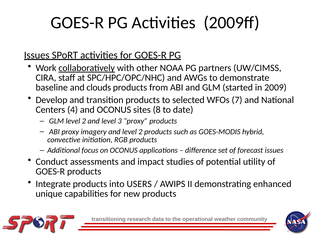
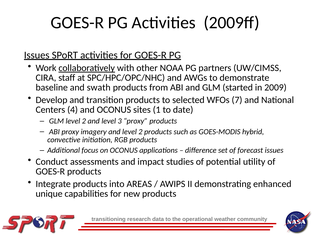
clouds: clouds -> swath (99, 87)
8: 8 -> 1 (157, 109)
USERS: USERS -> AREAS (139, 184)
